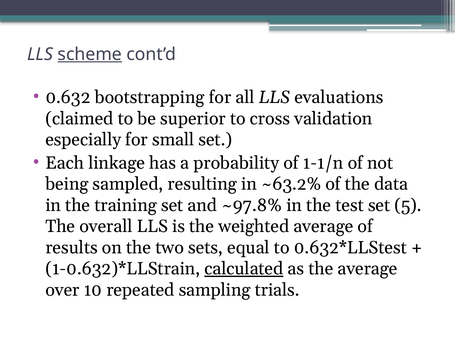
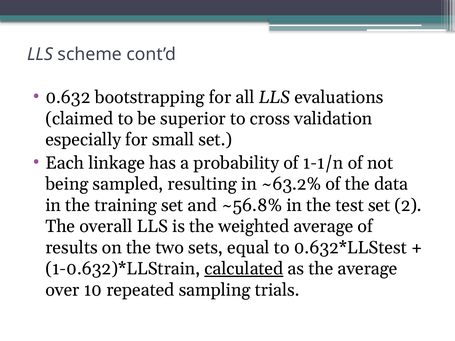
scheme underline: present -> none (90, 54)
~97.8%: ~97.8% -> ~56.8% (252, 205)
5: 5 -> 2 (408, 205)
